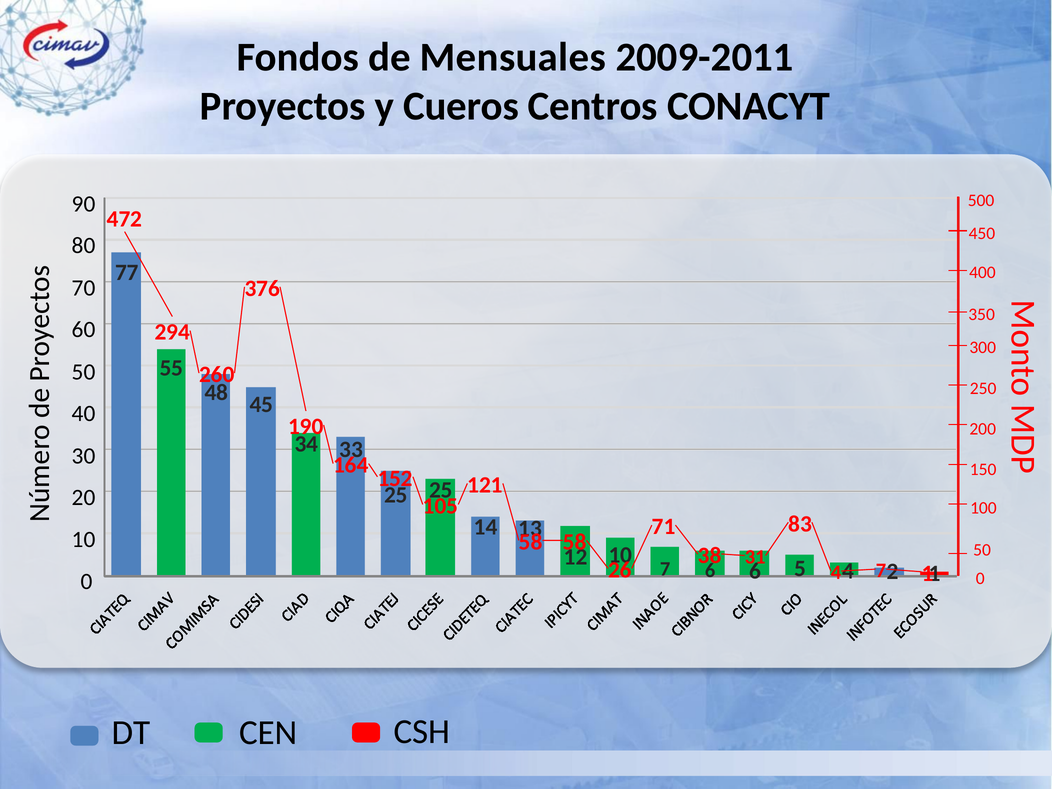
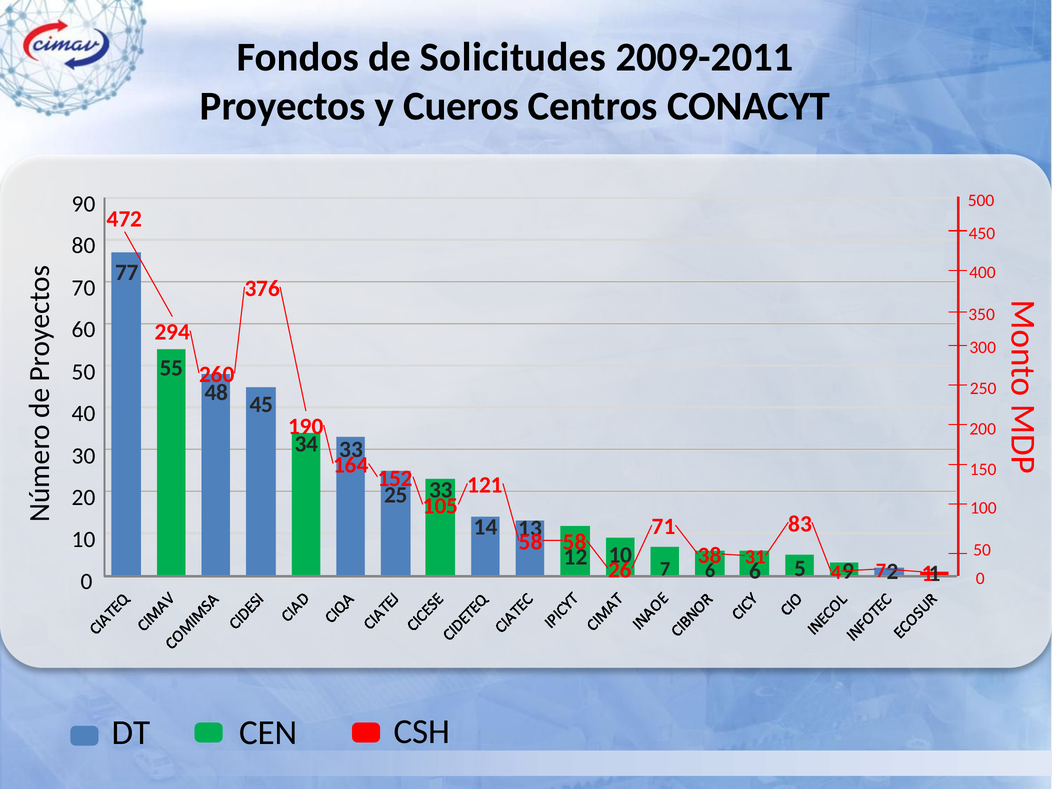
Mensuales: Mensuales -> Solicitudes (513, 57)
25 25: 25 -> 33 (441, 490)
5 4: 4 -> 9 (848, 571)
